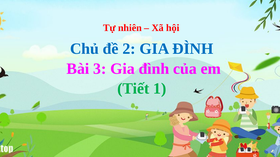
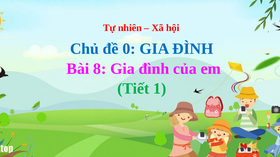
2: 2 -> 0 (129, 49)
3: 3 -> 8 (100, 69)
